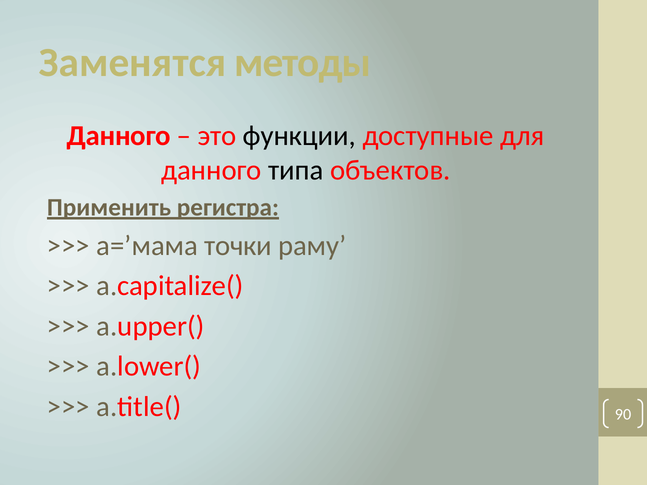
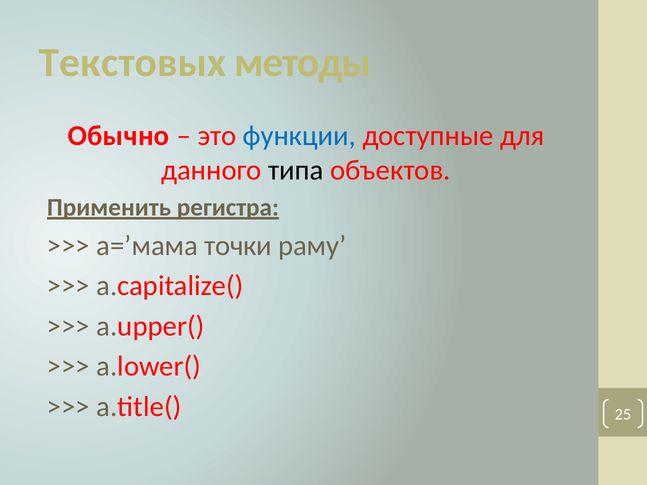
Заменятся: Заменятся -> Текстовых (133, 63)
Данного: Данного -> Обычно (119, 136)
функции colour: black -> blue (299, 136)
90: 90 -> 25 (623, 415)
